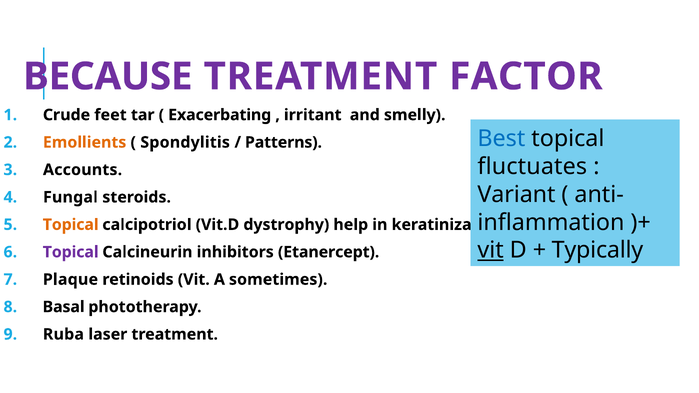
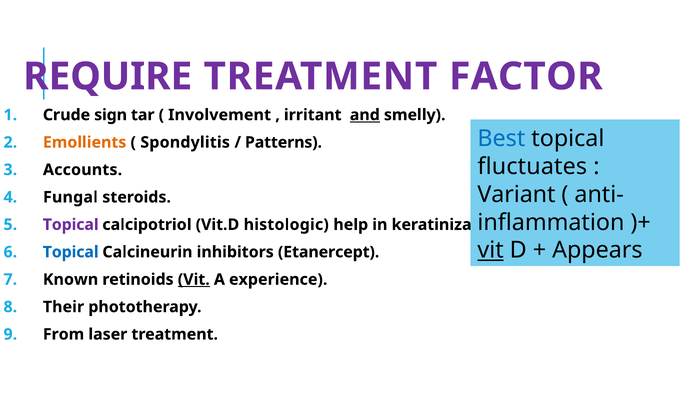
BECAUSE: BECAUSE -> REQUIRE (108, 77)
feet: feet -> sign (111, 115)
Exacerbating: Exacerbating -> Involvement (220, 115)
and underline: none -> present (365, 115)
Topical colour: orange -> purple (71, 225)
dystrophy: dystrophy -> histologic (286, 225)
Typically: Typically -> Appears (597, 250)
Topical colour: purple -> blue (71, 252)
Plaque: Plaque -> Known (71, 280)
Vit underline: none -> present (194, 280)
sometimes: sometimes -> experience (278, 280)
Basal: Basal -> Their (63, 307)
Ruba: Ruba -> From (64, 335)
